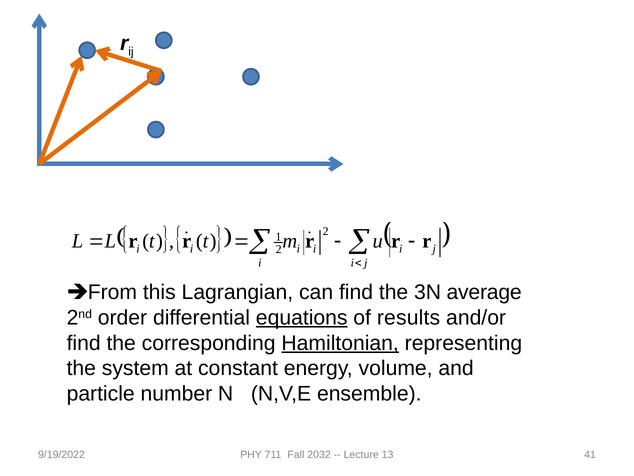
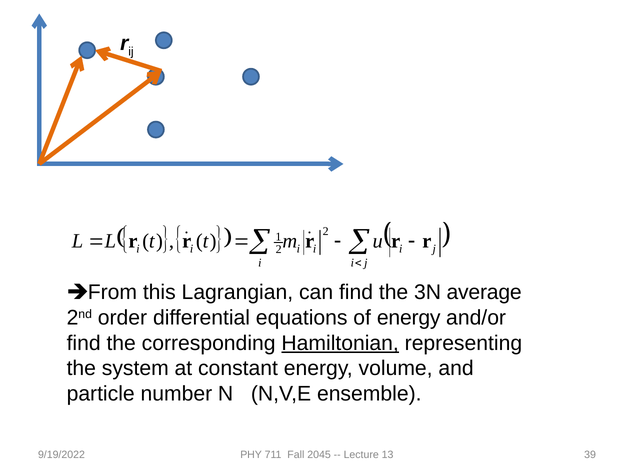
equations underline: present -> none (302, 317)
of results: results -> energy (409, 317)
2032: 2032 -> 2045 (319, 454)
41: 41 -> 39 (590, 454)
